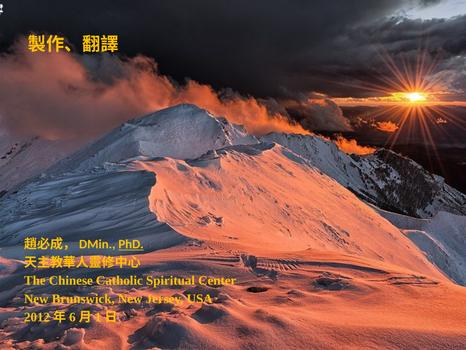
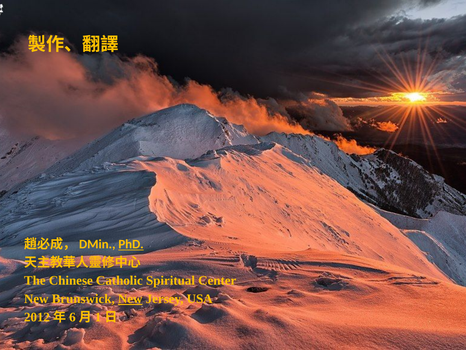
New underline: none -> present (130, 298)
